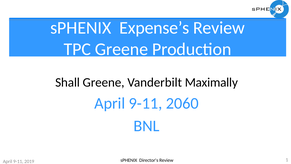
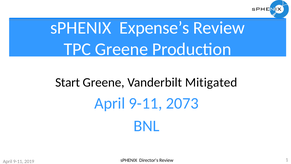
Shall: Shall -> Start (68, 82)
Maximally: Maximally -> Mitigated (211, 82)
2060: 2060 -> 2073 (182, 103)
